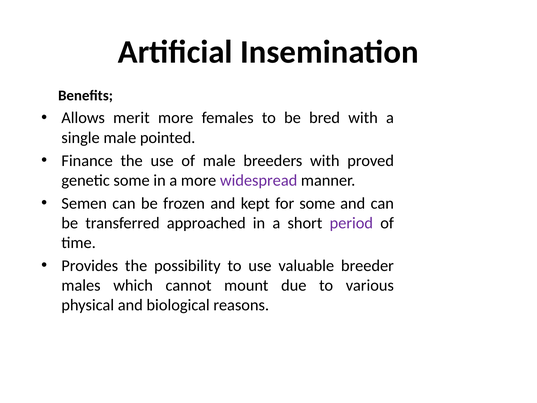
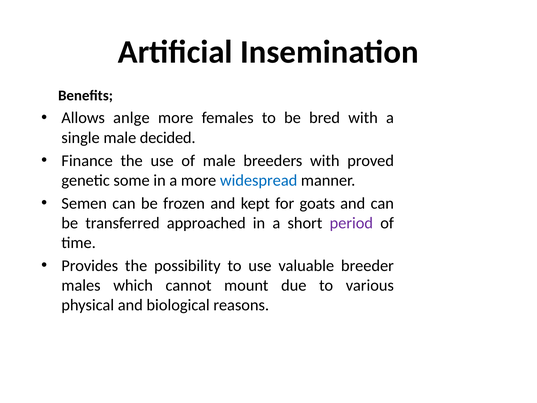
merit: merit -> anlge (131, 118)
pointed: pointed -> decided (168, 138)
widespread colour: purple -> blue (259, 180)
for some: some -> goats (317, 203)
